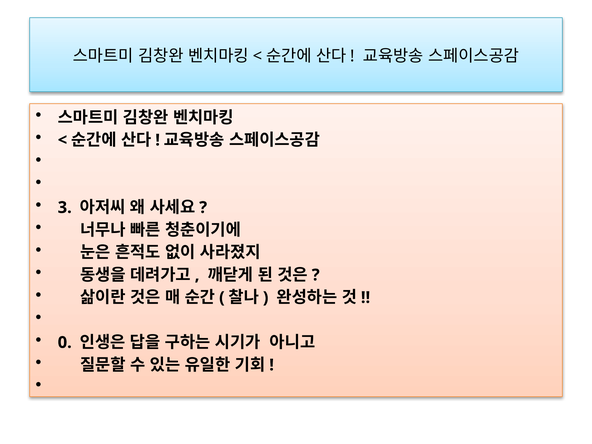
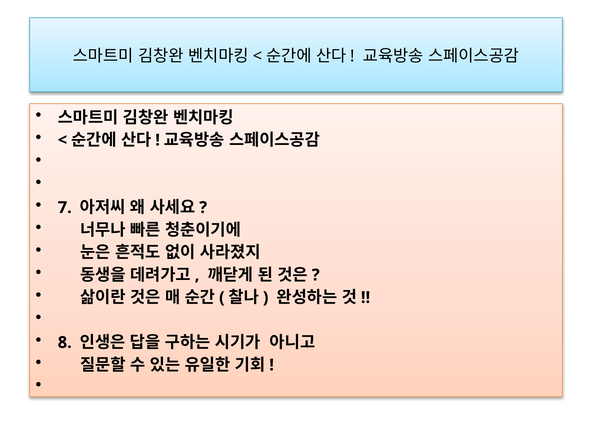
3: 3 -> 7 (65, 208)
0: 0 -> 8 (65, 342)
